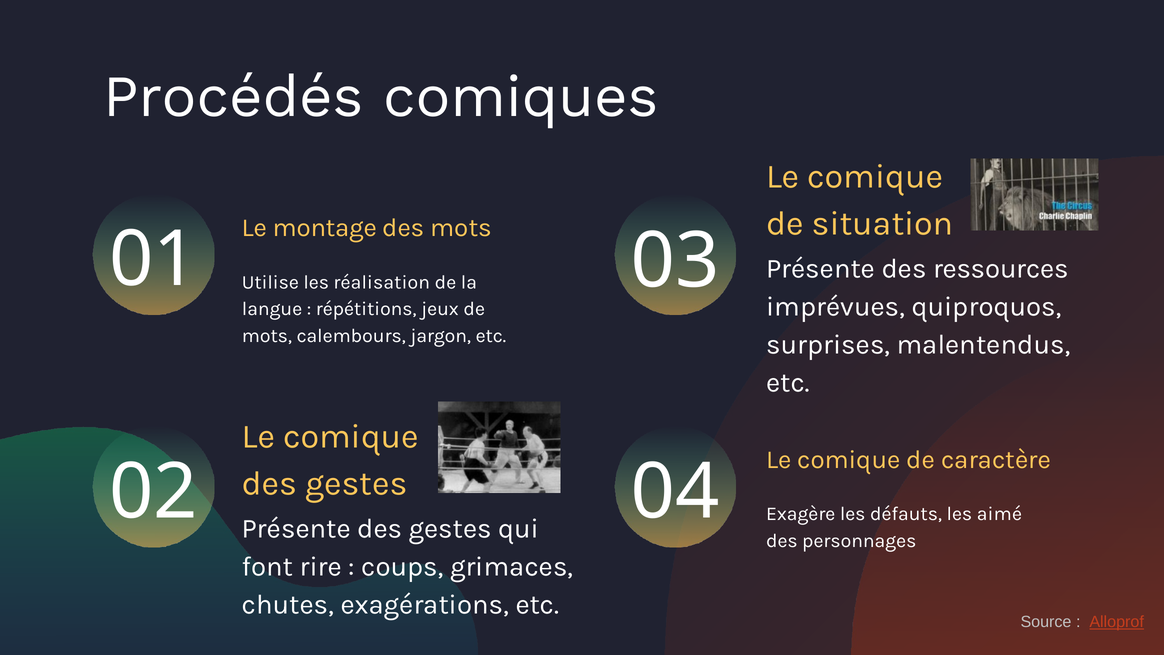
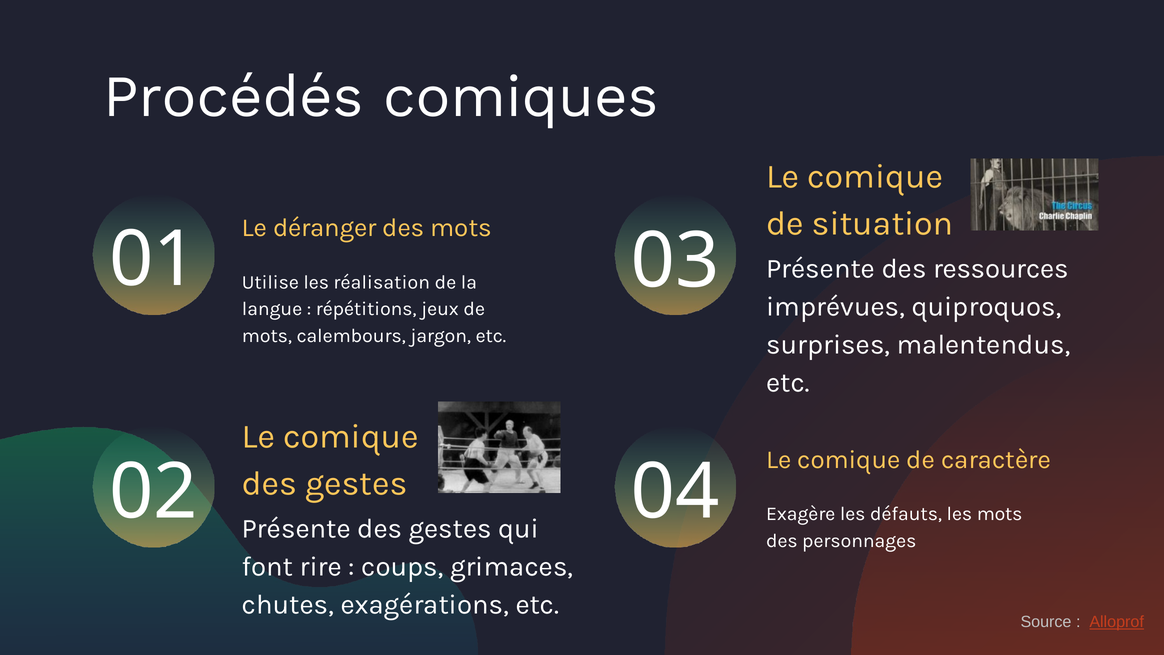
montage: montage -> déranger (325, 228)
les aimé: aimé -> mots (1000, 514)
